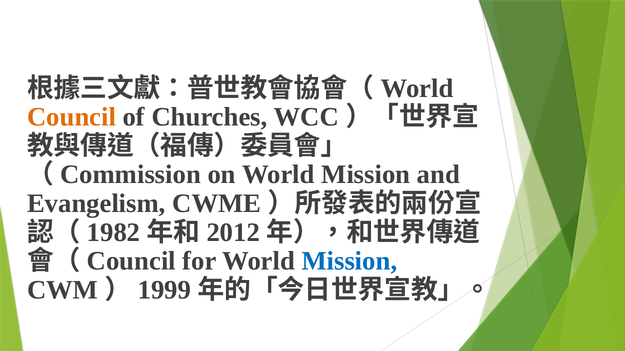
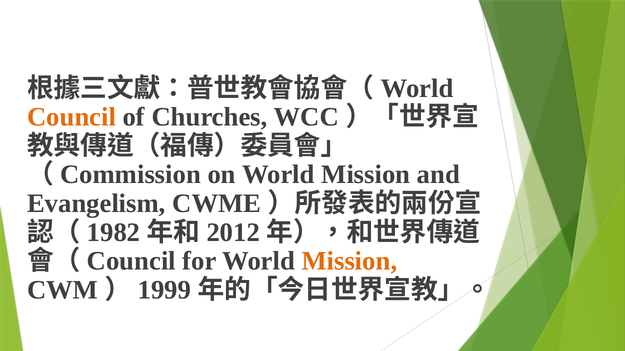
Mission colour: blue -> orange (349, 261)
